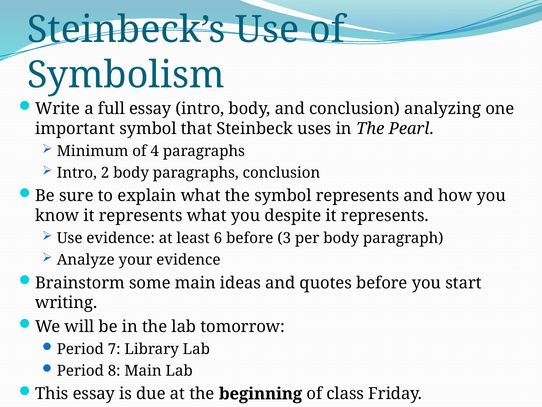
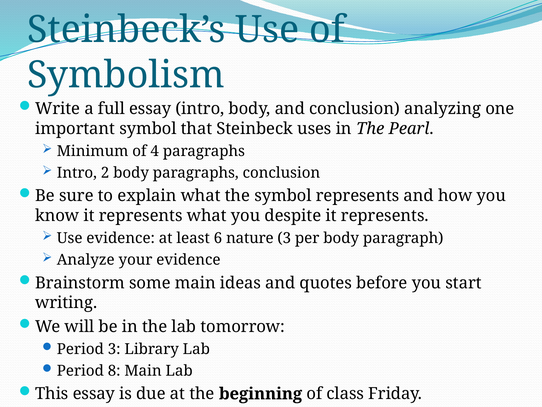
6 before: before -> nature (250, 238)
Period 7: 7 -> 3 (114, 349)
